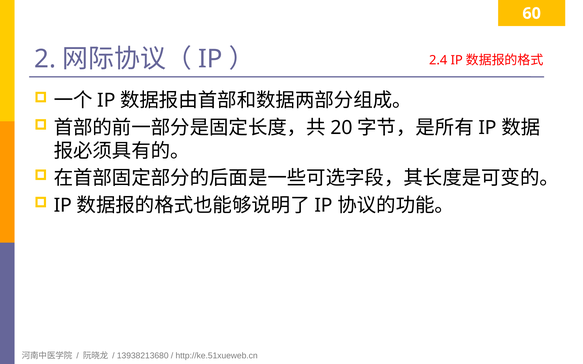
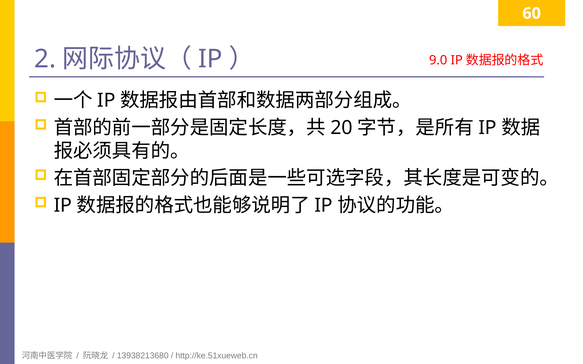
2.4: 2.4 -> 9.0 (438, 60)
